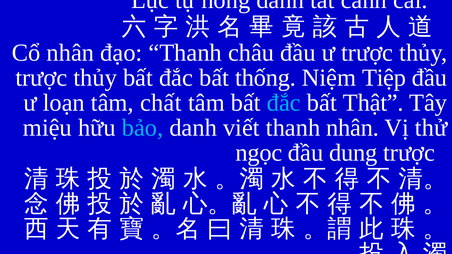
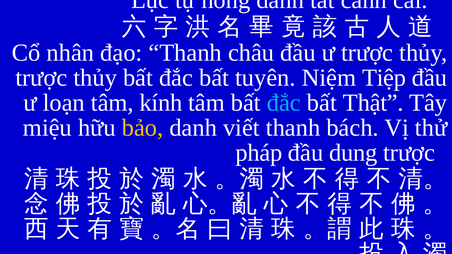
thống: thống -> tuyên (265, 78)
chất: chất -> kính (161, 103)
bảo colour: light blue -> yellow (143, 128)
thanh nhân: nhân -> bách (353, 128)
ngọc: ngọc -> pháp (259, 153)
